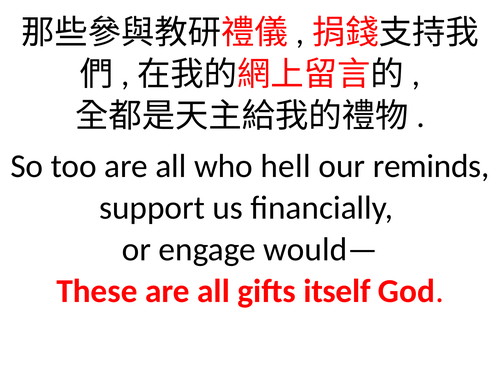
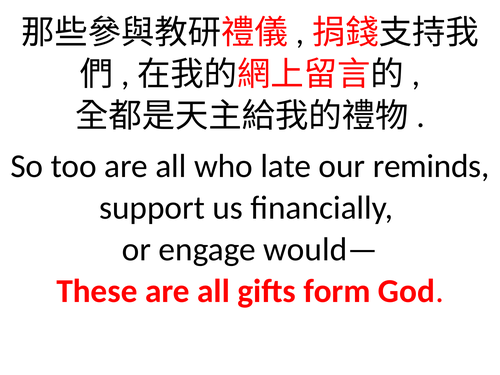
hell: hell -> late (286, 166)
itself: itself -> form (337, 291)
